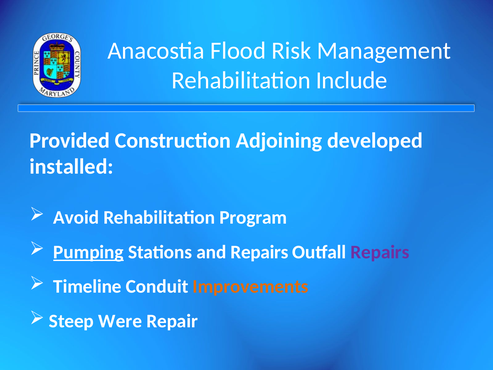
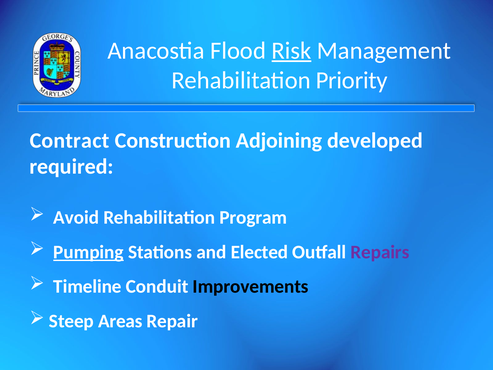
Risk underline: none -> present (291, 51)
Include: Include -> Priority (352, 80)
Provided: Provided -> Contract (70, 140)
installed: installed -> required (72, 167)
and Repairs: Repairs -> Elected (259, 252)
Improvements colour: orange -> black (251, 286)
Were: Were -> Areas (120, 321)
